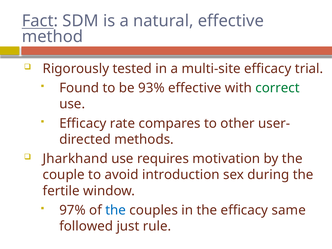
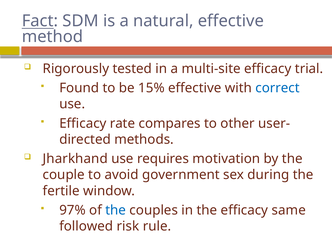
93%: 93% -> 15% (151, 88)
correct colour: green -> blue (278, 88)
introduction: introduction -> government (181, 175)
just: just -> risk (128, 226)
